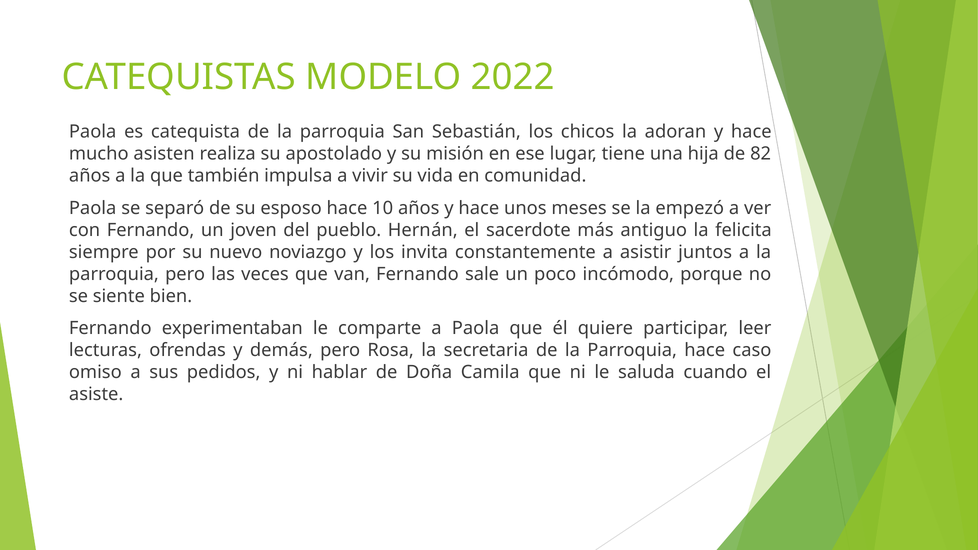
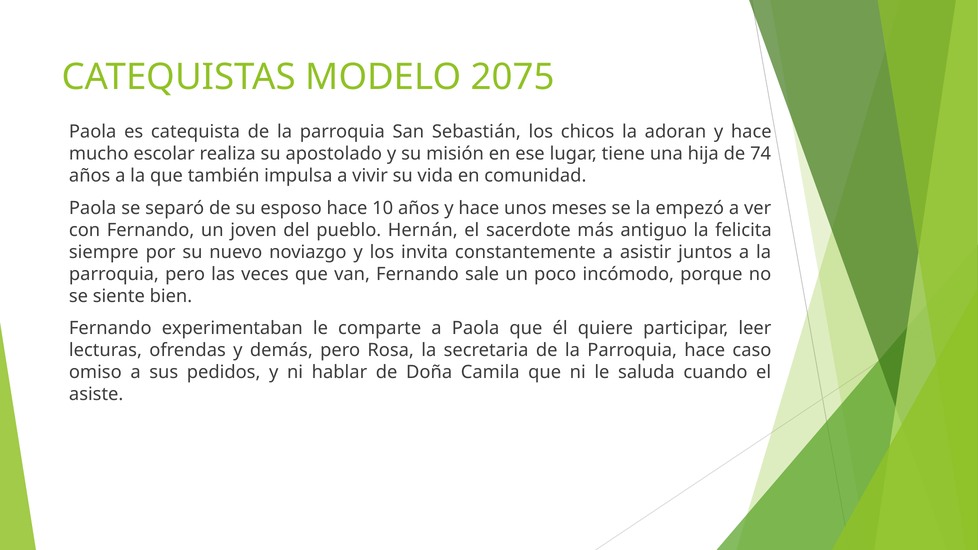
2022: 2022 -> 2075 (513, 77)
asisten: asisten -> escolar (164, 154)
82: 82 -> 74 (761, 154)
